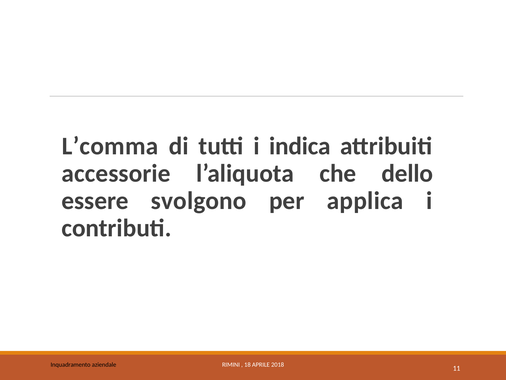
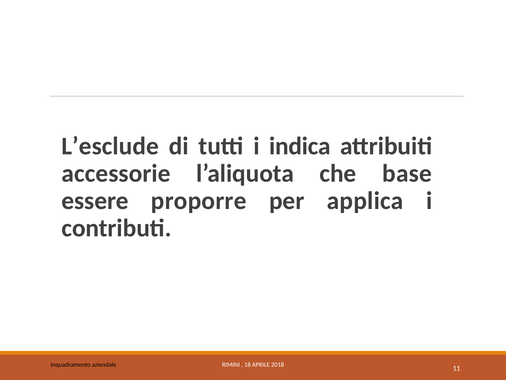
L’comma: L’comma -> L’esclude (110, 146)
dello: dello -> base (407, 173)
svolgono: svolgono -> proporre (199, 201)
